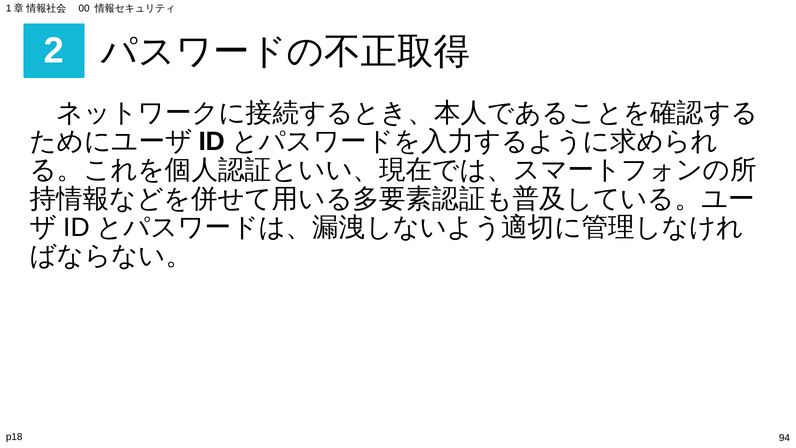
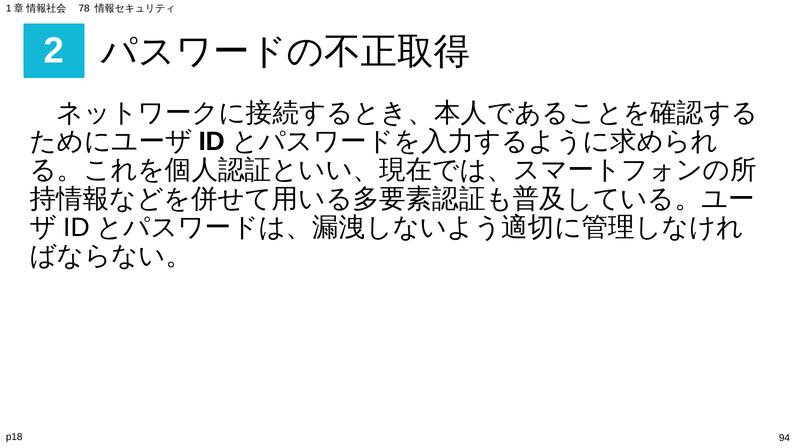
00: 00 -> 78 (84, 8)
